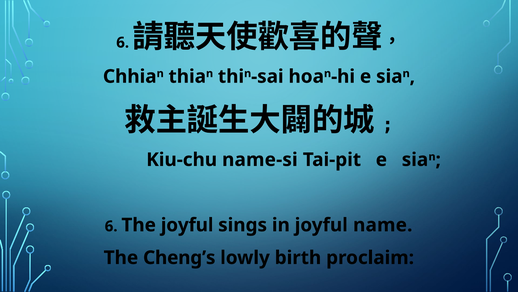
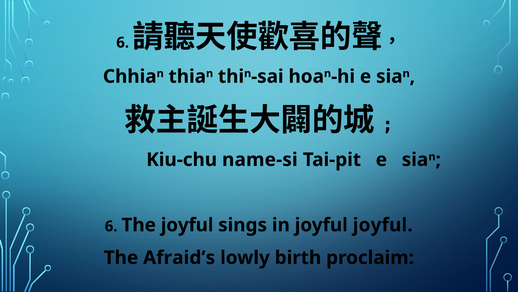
joyful name: name -> joyful (383, 225)
Cheng’s: Cheng’s -> Afraid’s (179, 257)
